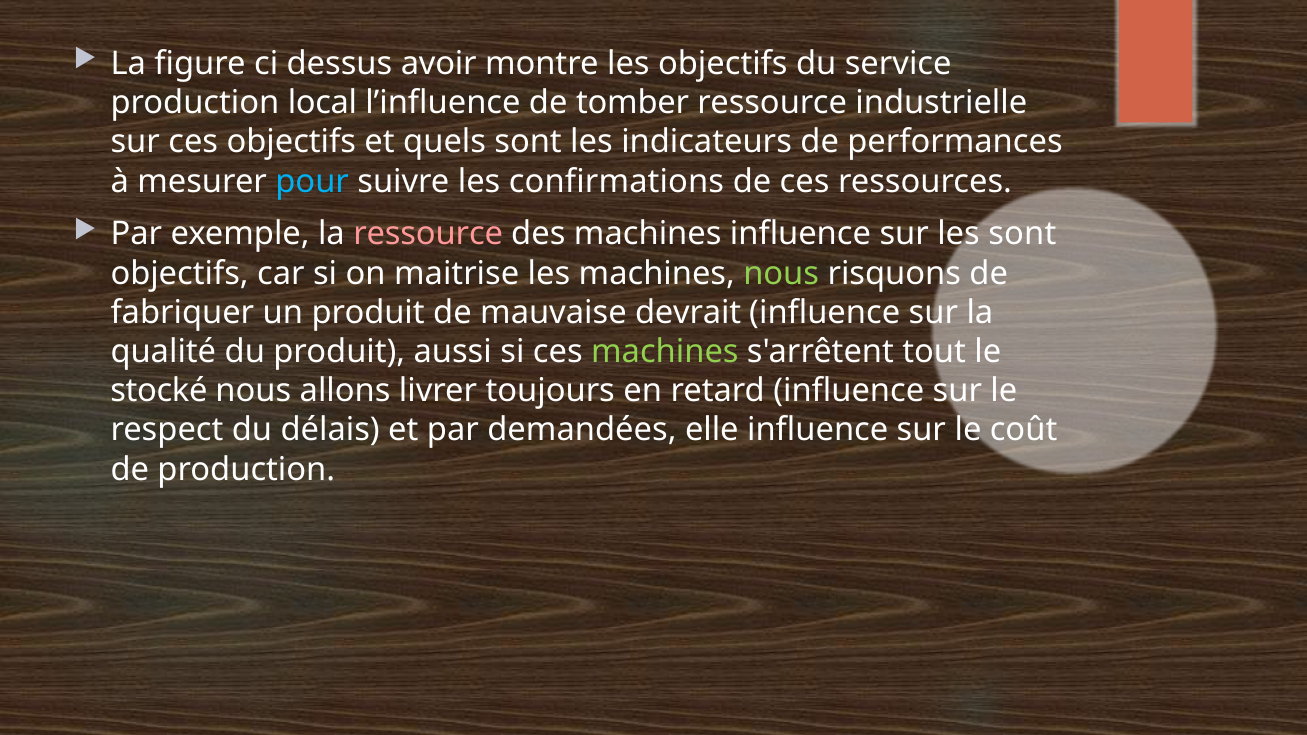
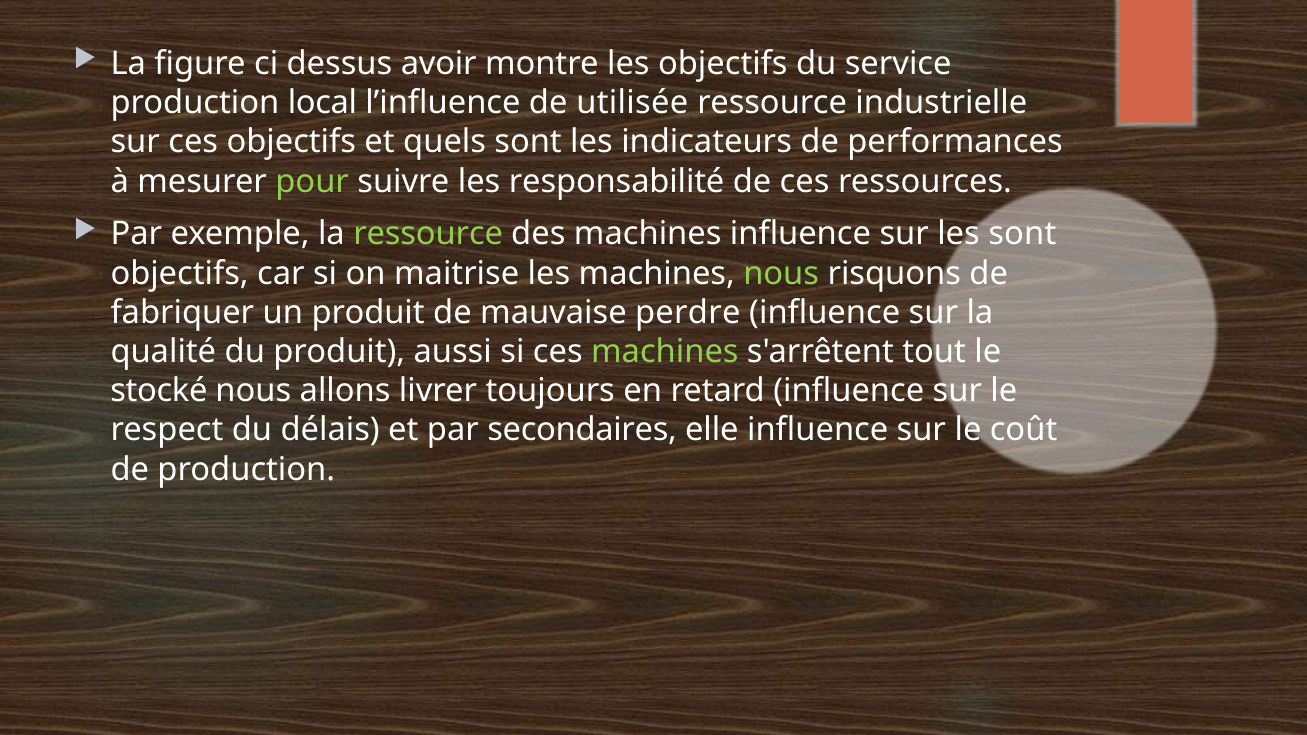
tomber: tomber -> utilisée (632, 103)
pour colour: light blue -> light green (312, 181)
confirmations: confirmations -> responsabilité (617, 181)
ressource colour: pink -> light green (428, 234)
devrait: devrait -> perdre (688, 313)
demandées: demandées -> secondaires (582, 430)
